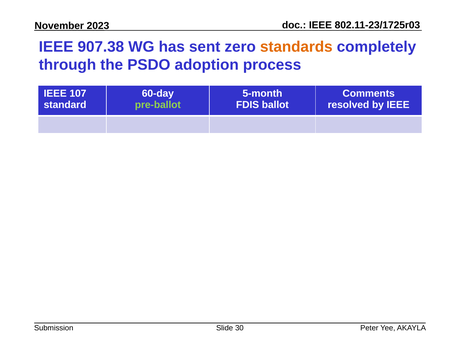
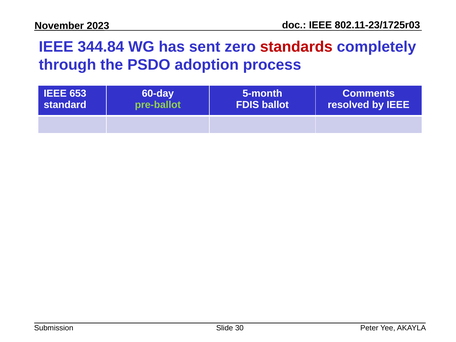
907.38: 907.38 -> 344.84 (101, 47)
standards colour: orange -> red (296, 47)
107: 107 -> 653 (78, 93)
